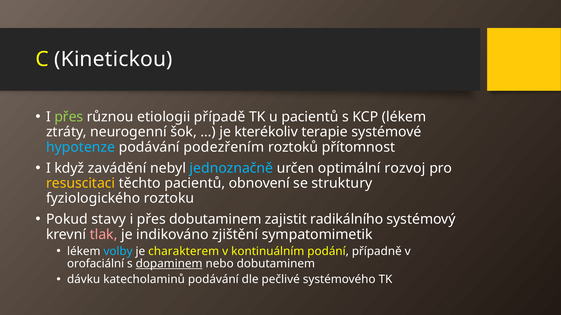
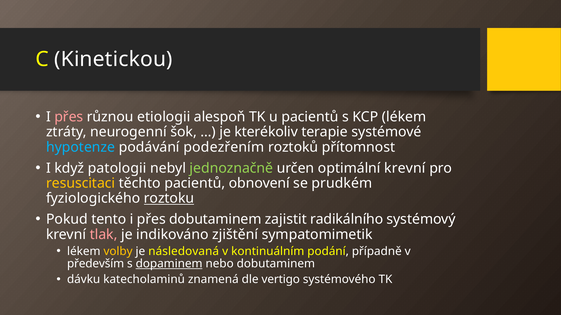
přes colour: light green -> pink (69, 117)
případě: případě -> alespoň (220, 117)
zavádění: zavádění -> patologii (117, 168)
jednoznačně colour: light blue -> light green (231, 168)
optimální rozvoj: rozvoj -> krevní (405, 168)
struktury: struktury -> prudkém (342, 184)
roztoku underline: none -> present (169, 199)
stavy: stavy -> tento (109, 220)
volby colour: light blue -> yellow (118, 252)
charakterem: charakterem -> následovaná (184, 252)
orofaciální: orofaciální -> především (96, 264)
katecholaminů podávání: podávání -> znamená (213, 280)
pečlivé: pečlivé -> vertigo (281, 280)
